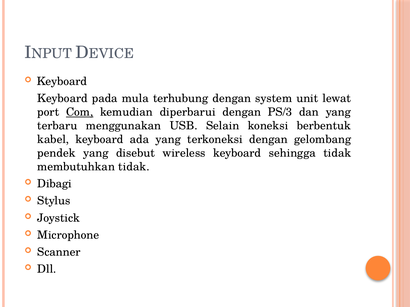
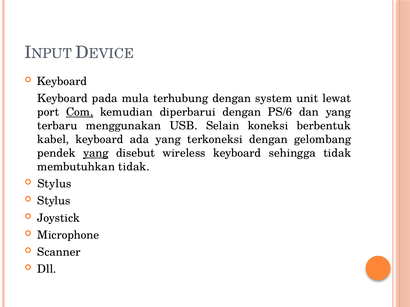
PS/3: PS/3 -> PS/6 (280, 112)
yang underline: none -> present (96, 153)
Dibagi: Dibagi -> Stylus (54, 184)
